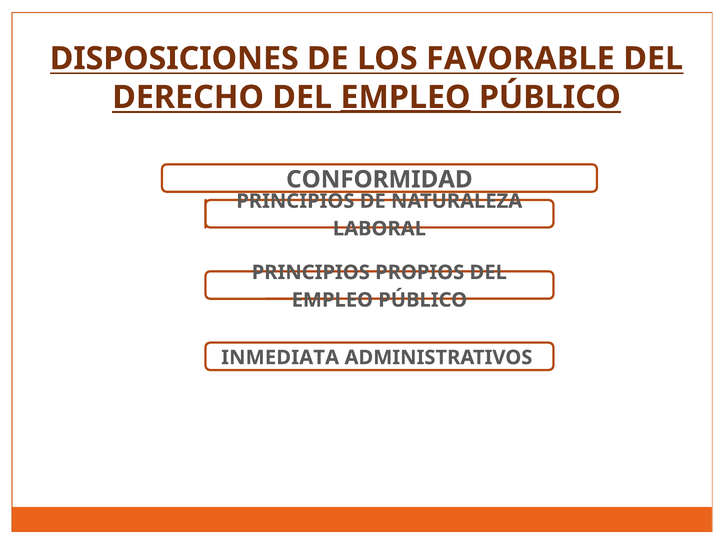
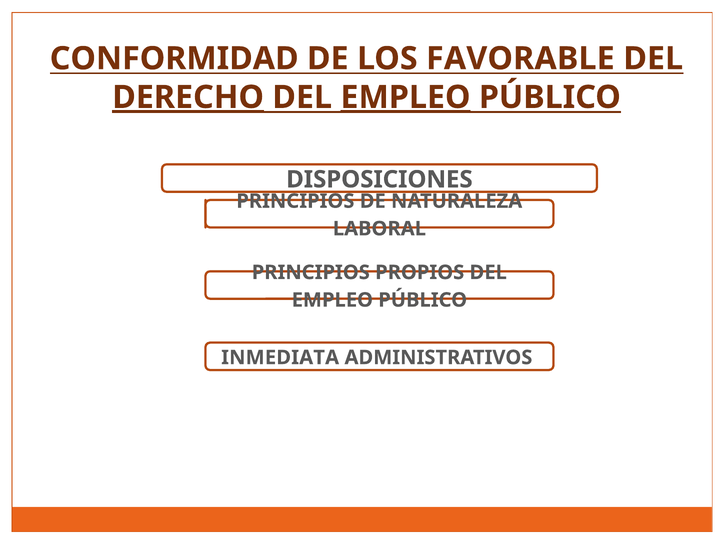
DISPOSICIONES: DISPOSICIONES -> CONFORMIDAD (174, 59)
DERECHO underline: none -> present (188, 97)
CONFORMIDAD: CONFORMIDAD -> DISPOSICIONES (379, 179)
